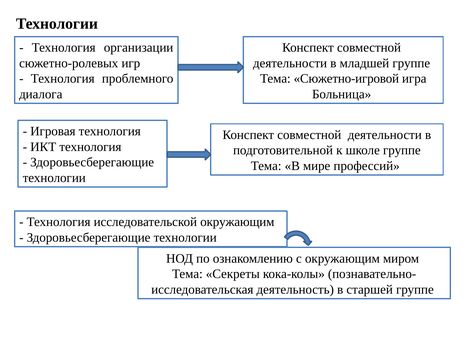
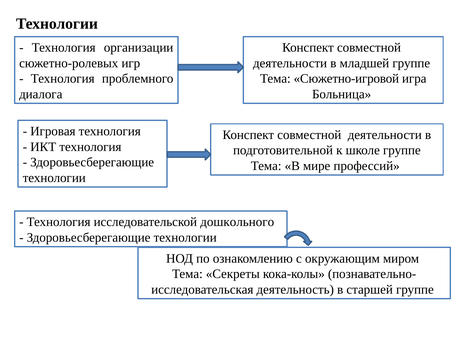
исследовательской окружающим: окружающим -> дошкольного (237, 222)
